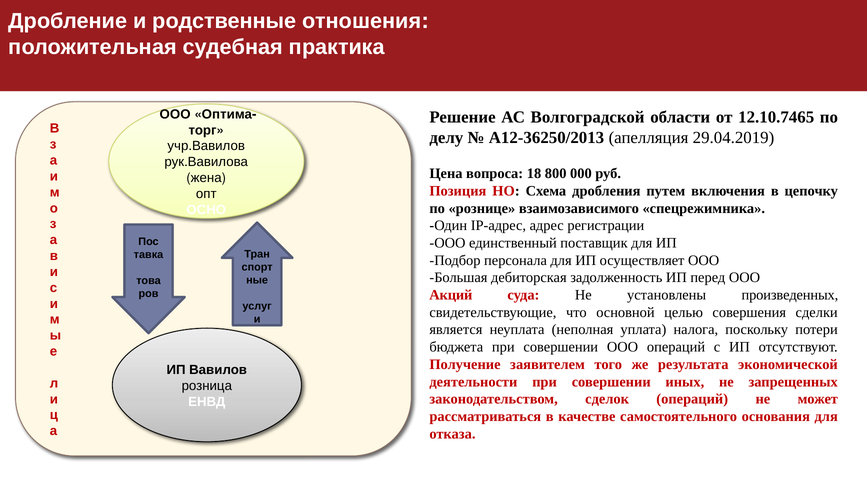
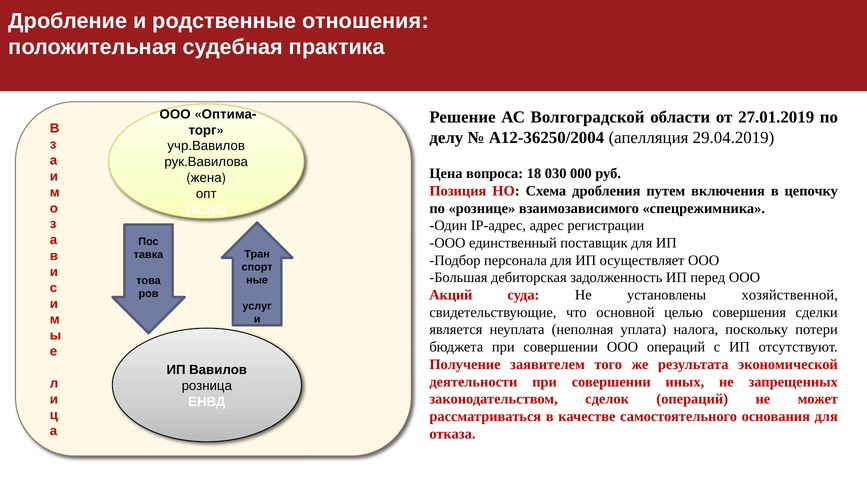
12.10.7465: 12.10.7465 -> 27.01.2019 (776, 117)
А12-36250/2013: А12-36250/2013 -> А12-36250/2004 (546, 137)
800: 800 -> 030 (556, 173)
произведенных: произведенных -> хозяйственной (790, 295)
